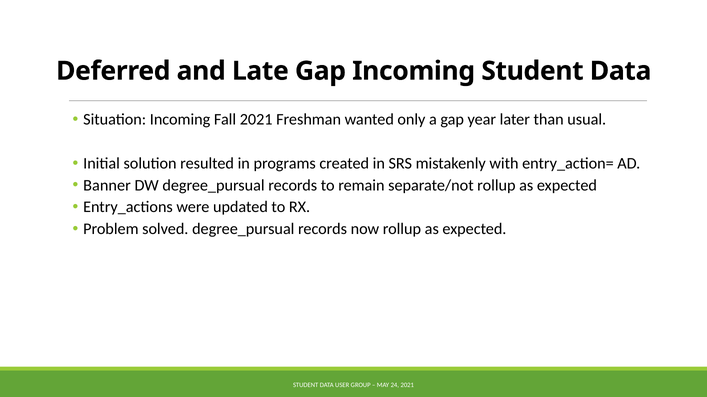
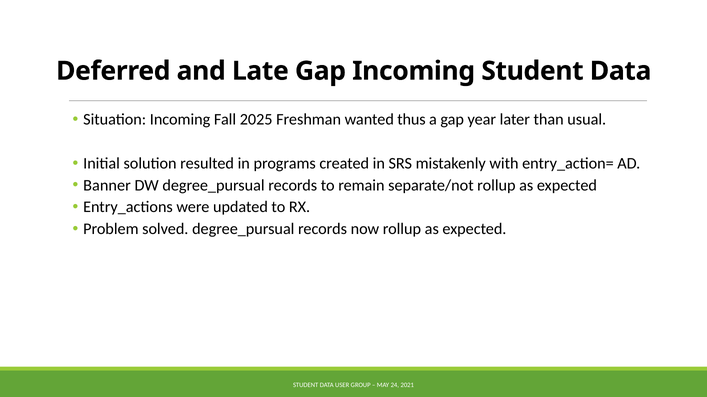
Fall 2021: 2021 -> 2025 (256, 120)
only: only -> thus (412, 120)
